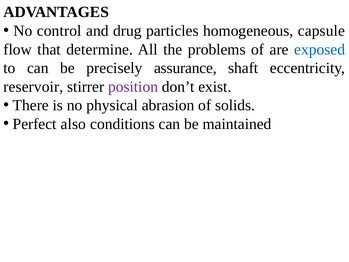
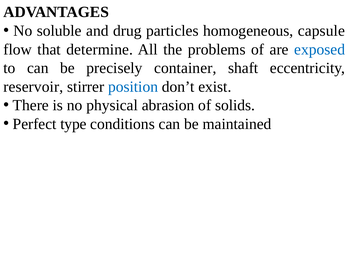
control: control -> soluble (59, 31)
assurance: assurance -> container (185, 68)
position colour: purple -> blue (133, 87)
also: also -> type (73, 124)
